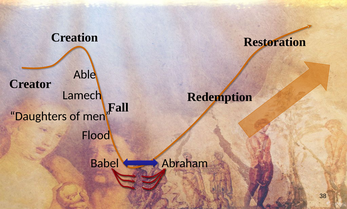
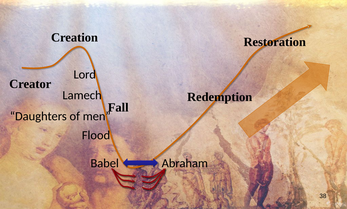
Able: Able -> Lord (85, 74)
